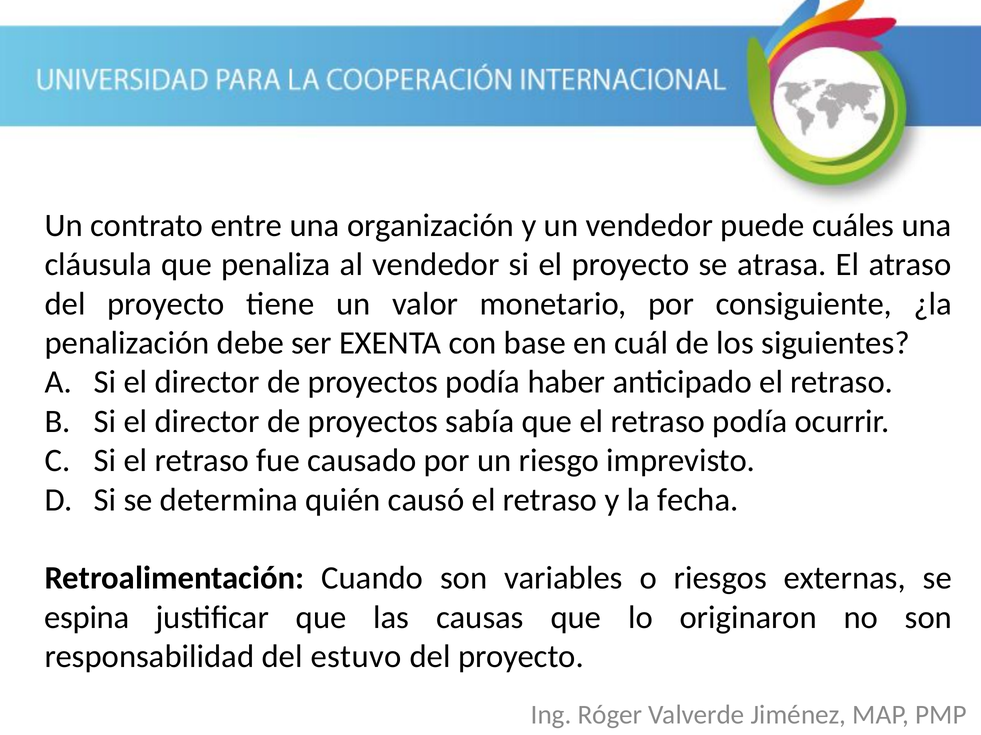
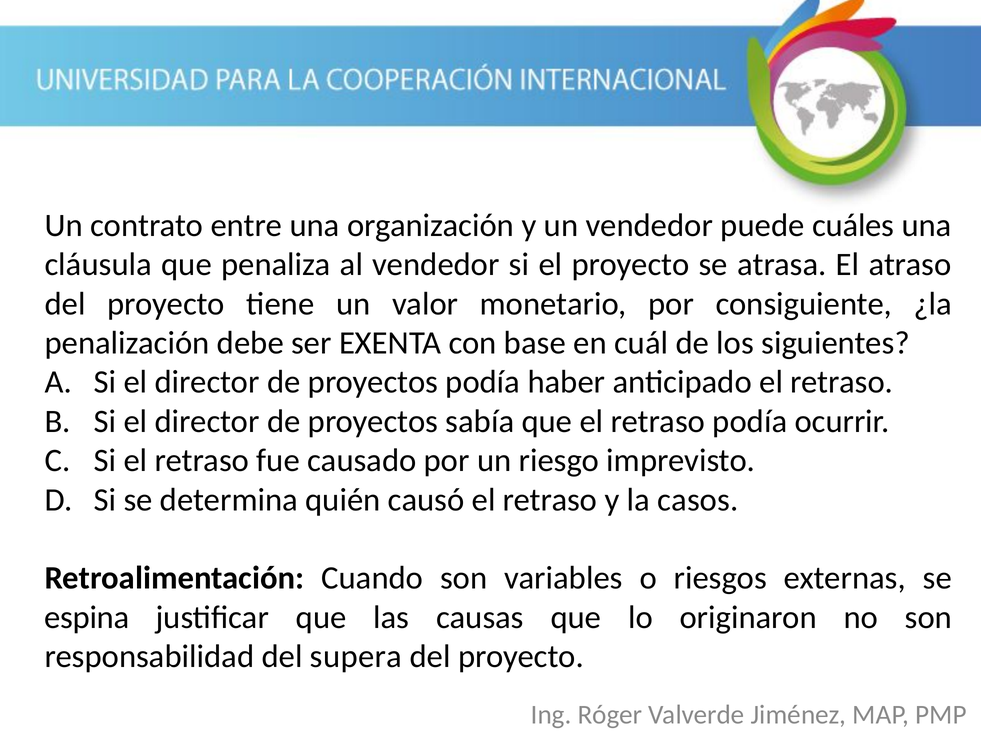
fecha: fecha -> casos (698, 500)
estuvo: estuvo -> supera (356, 657)
